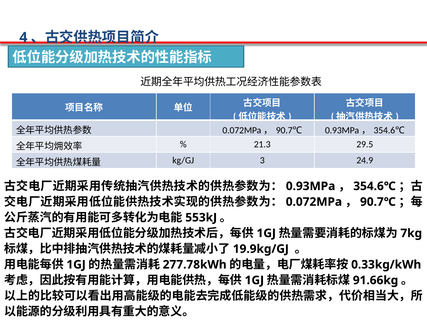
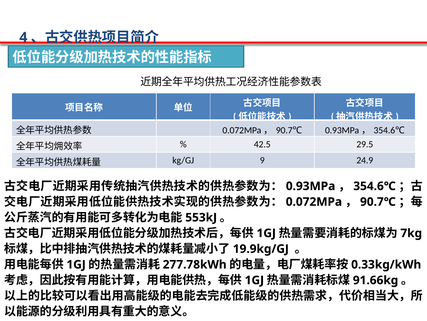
21.3: 21.3 -> 42.5 (262, 144)
3: 3 -> 9 (262, 160)
